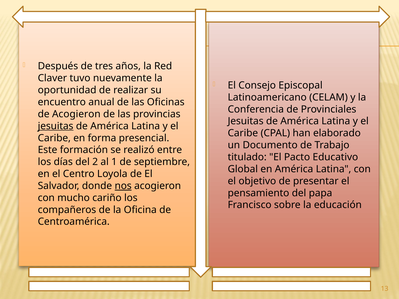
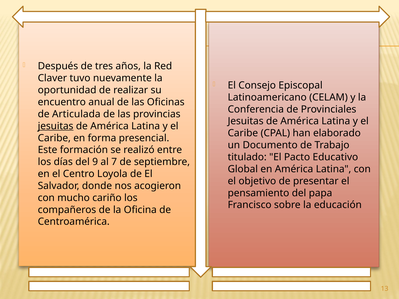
de Acogieron: Acogieron -> Articulada (76, 114)
2: 2 -> 9 (95, 162)
1: 1 -> 7 (114, 162)
nos underline: present -> none (123, 186)
